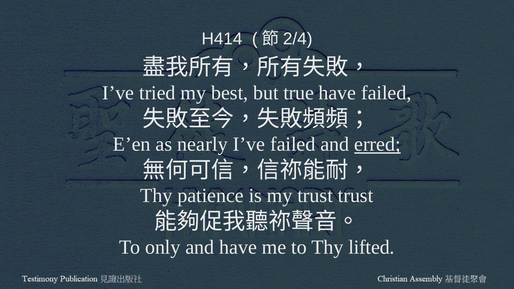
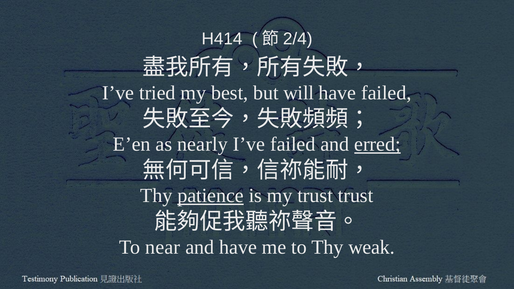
true: true -> will (299, 93)
patience underline: none -> present (211, 196)
only: only -> near (163, 247)
lifted: lifted -> weak (372, 247)
